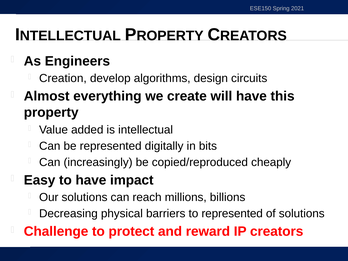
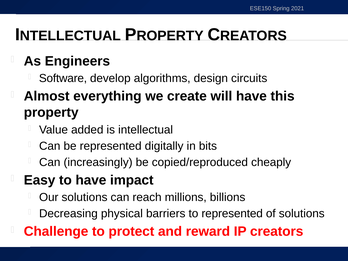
Creation: Creation -> Software (63, 78)
